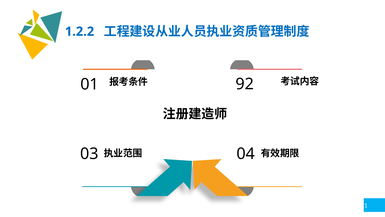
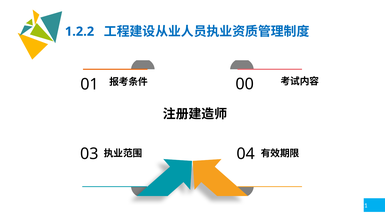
92: 92 -> 00 (245, 84)
